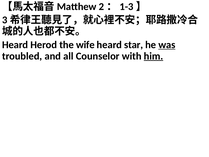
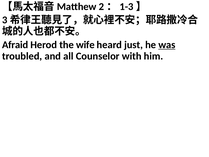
Heard: Heard -> Afraid (15, 45)
star: star -> just (134, 45)
him underline: present -> none (154, 56)
